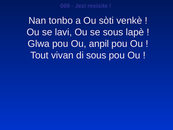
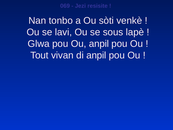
di sous: sous -> anpil (96, 55)
